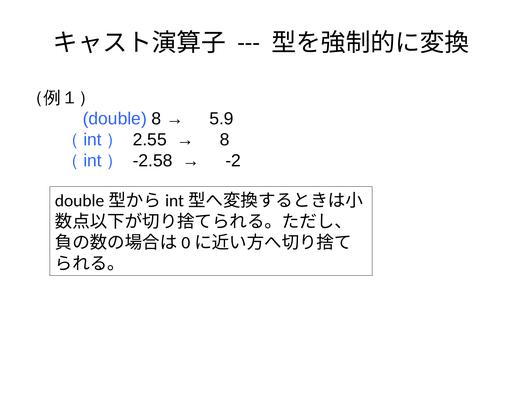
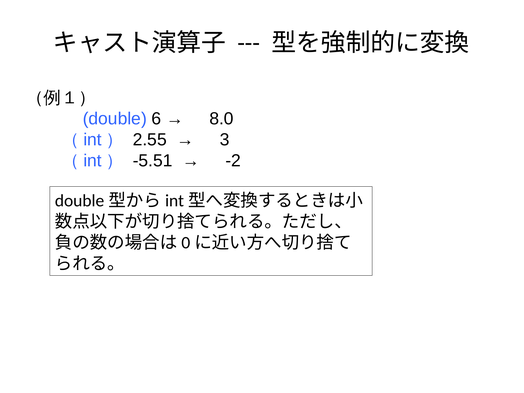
double 8: 8 -> 6 (157, 119)
5.9: 5.9 -> 8.0 (222, 119)
8: 8 -> 3 (225, 140)
-2.58: -2.58 -> -5.51 (153, 161)
